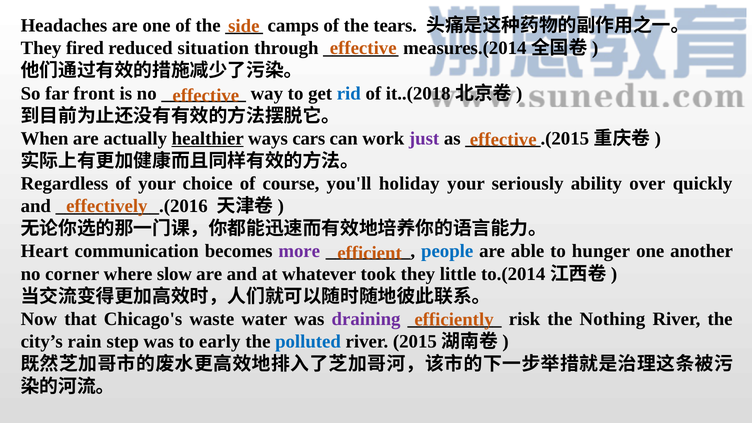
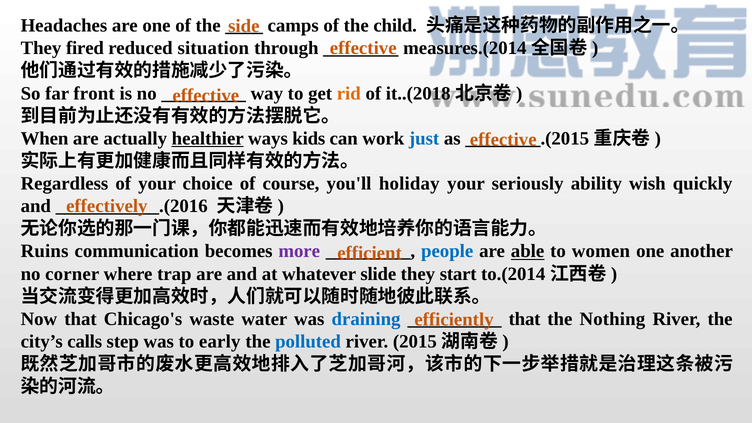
tears: tears -> child (395, 26)
rid colour: blue -> orange (349, 93)
cars: cars -> kids (309, 138)
just colour: purple -> blue (424, 138)
over: over -> wish (647, 184)
Heart: Heart -> Ruins (45, 251)
able underline: none -> present (528, 251)
hunger: hunger -> women (601, 251)
slow: slow -> trap (174, 274)
took: took -> slide (378, 274)
little: little -> start (458, 274)
draining colour: purple -> blue (366, 319)
risk: risk -> that (525, 319)
rain: rain -> calls (85, 341)
